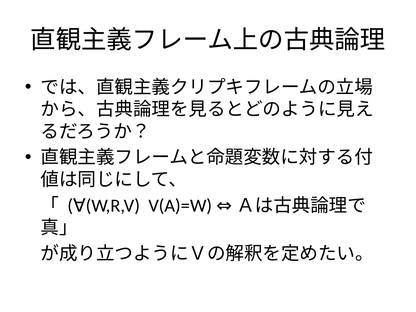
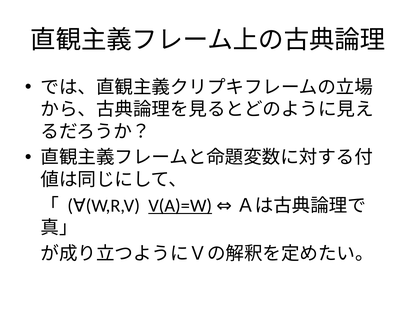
V(A)=W underline: none -> present (180, 206)
